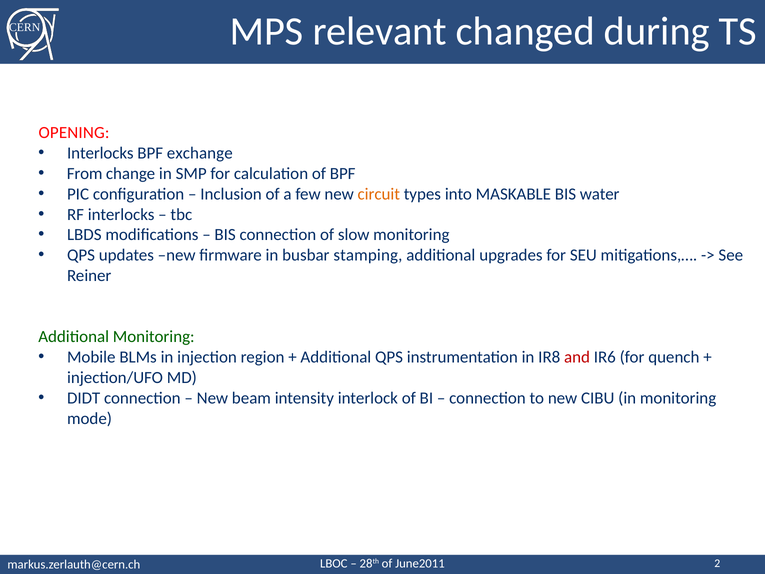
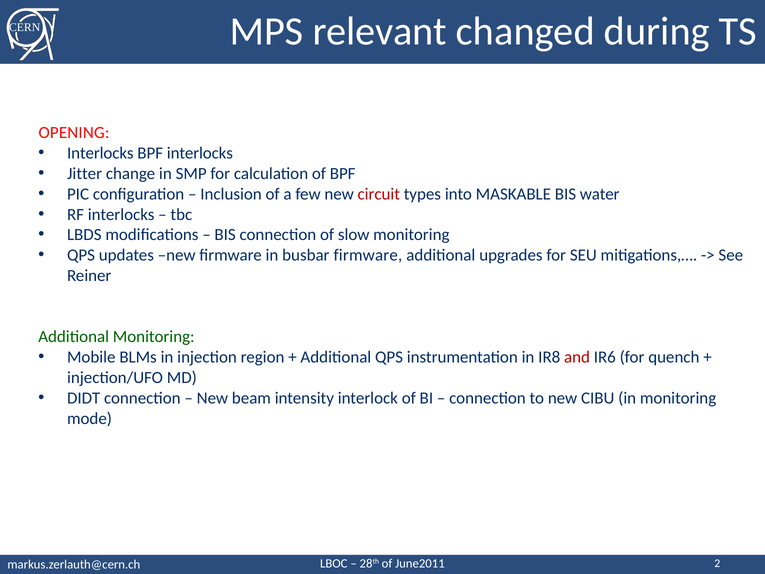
BPF exchange: exchange -> interlocks (200, 153)
From: From -> Jitter (85, 174)
circuit colour: orange -> red (379, 194)
busbar stamping: stamping -> firmware (368, 255)
